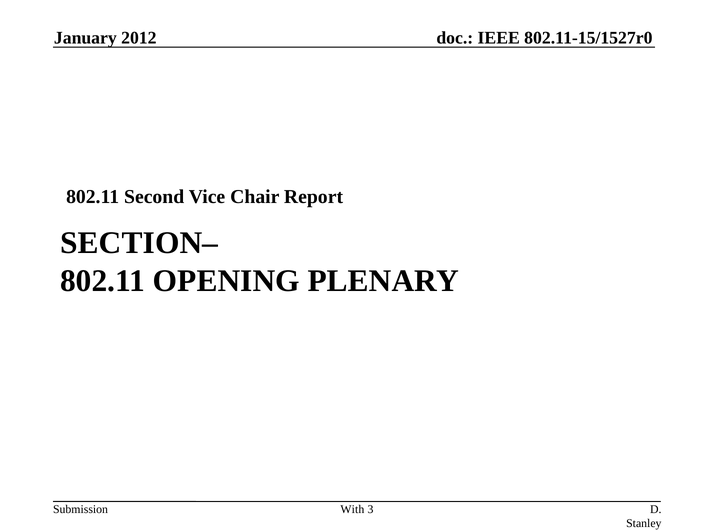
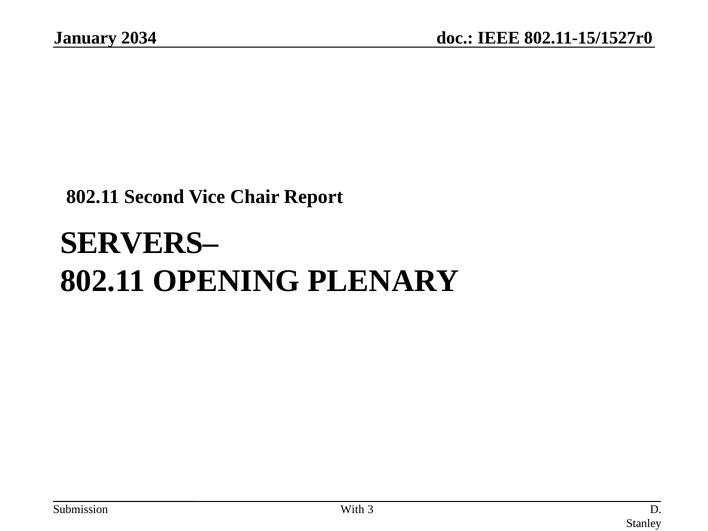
2012: 2012 -> 2034 (139, 38)
SECTION–: SECTION– -> SERVERS– (139, 243)
